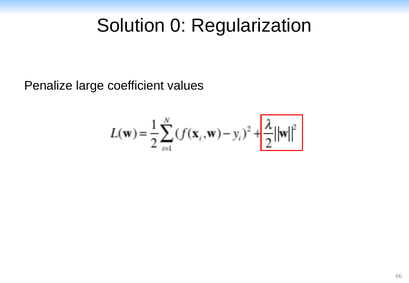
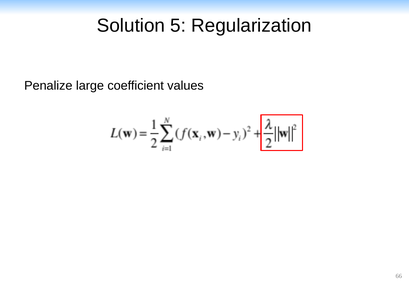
0: 0 -> 5 (178, 25)
